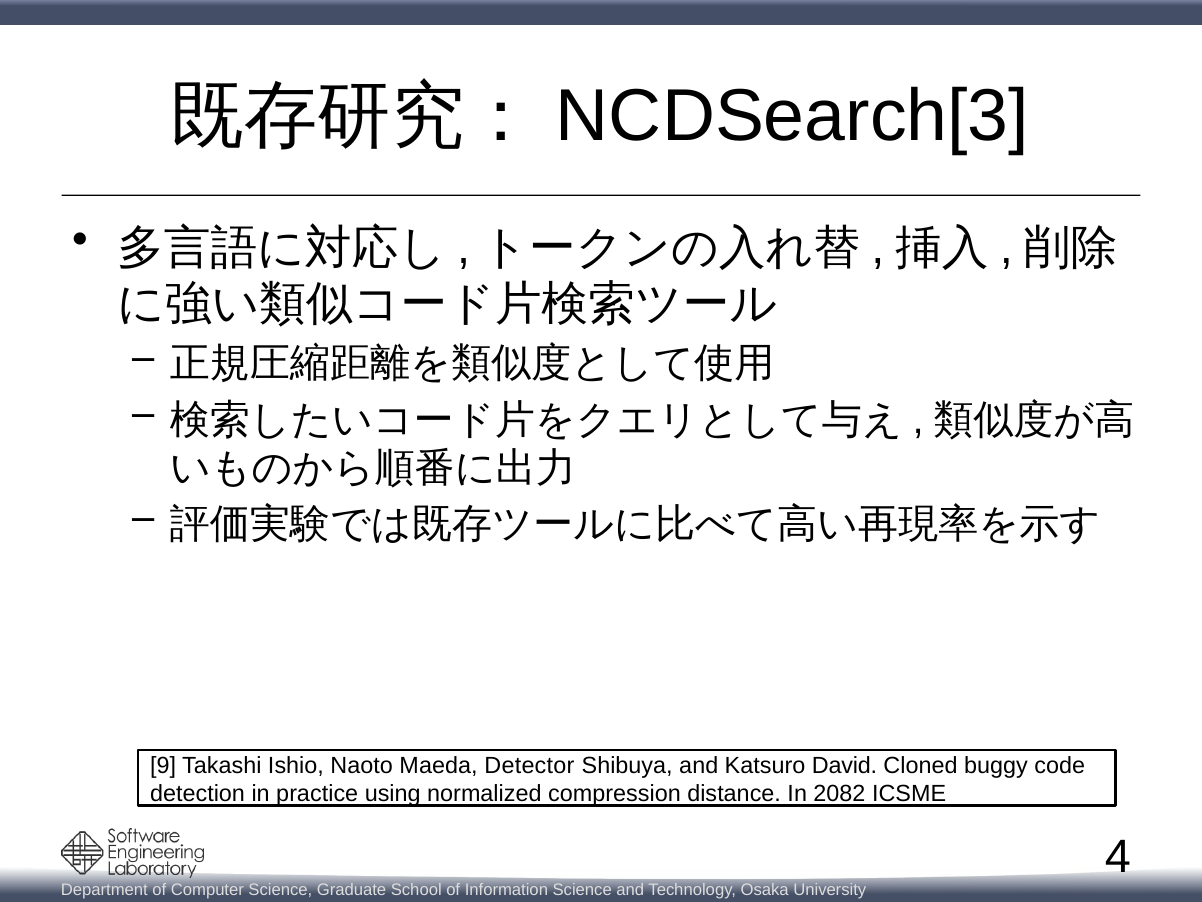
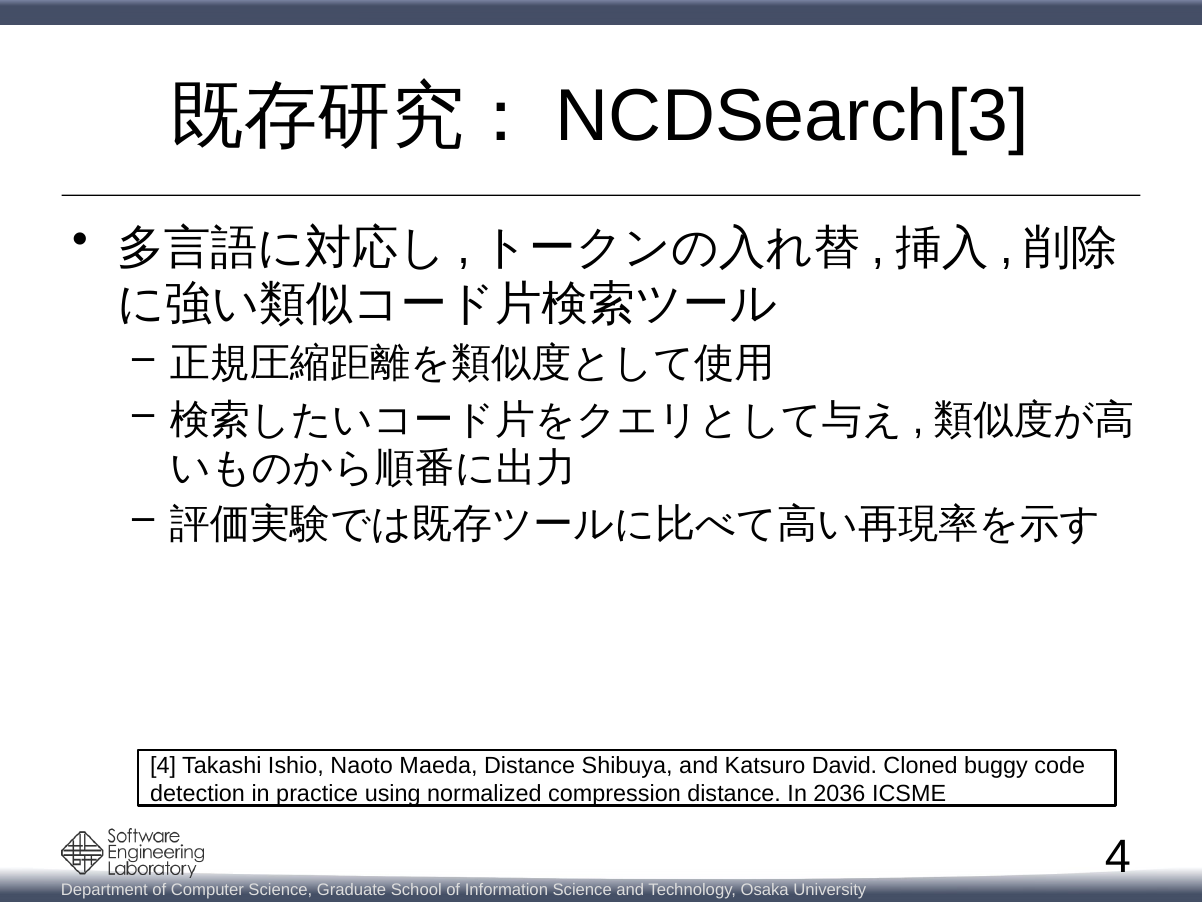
9: 9 -> 4 (163, 765)
Maeda Detector: Detector -> Distance (530, 765)
2082: 2082 -> 2036 (839, 793)
